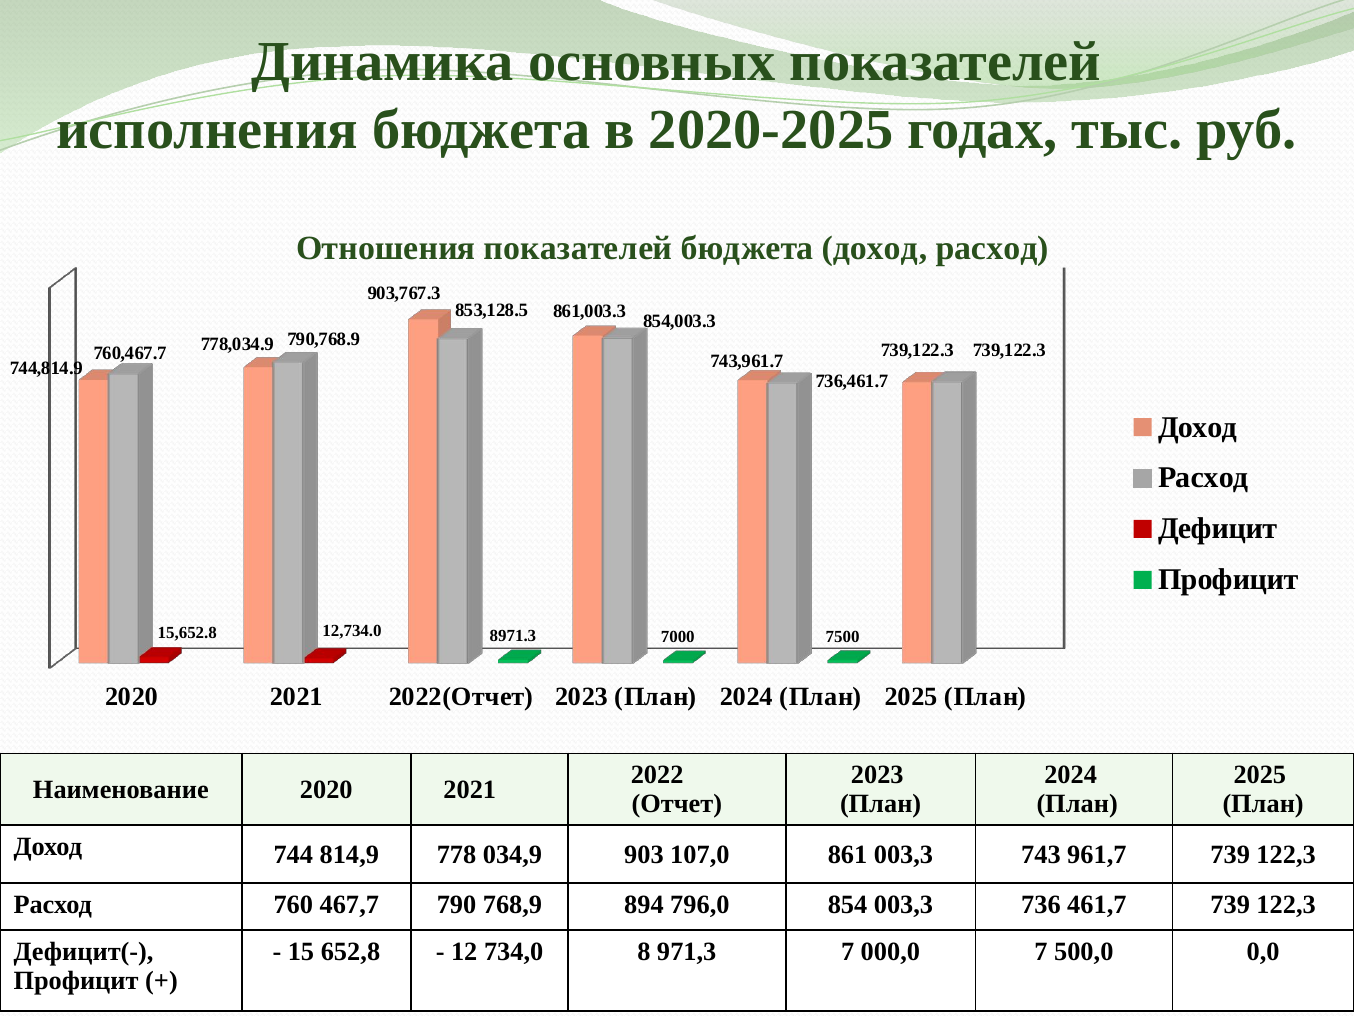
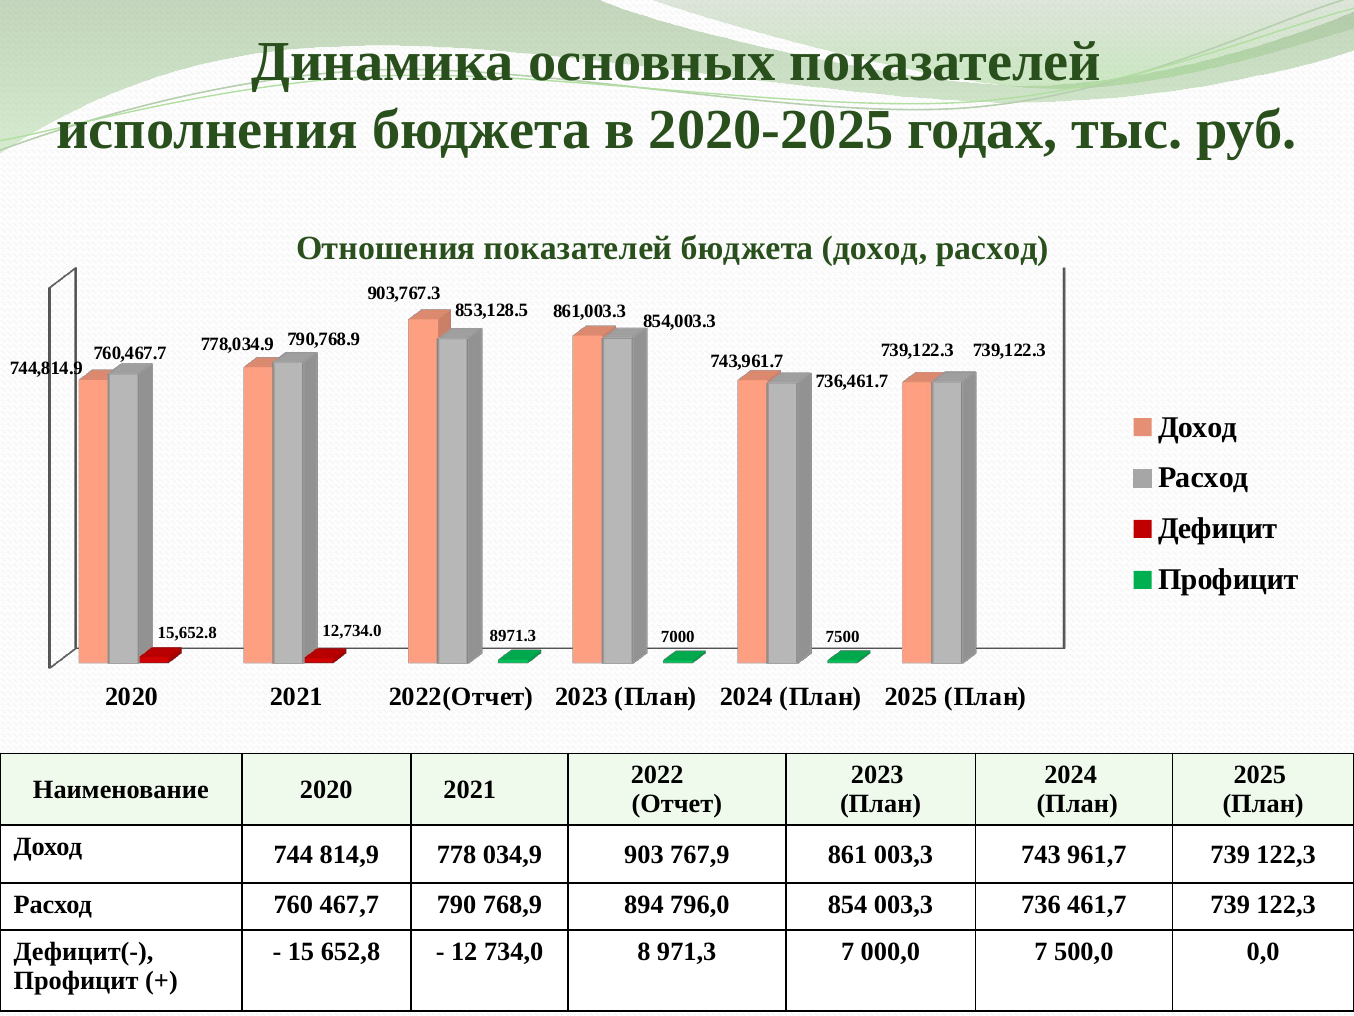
107,0: 107,0 -> 767,9 (700, 854)
